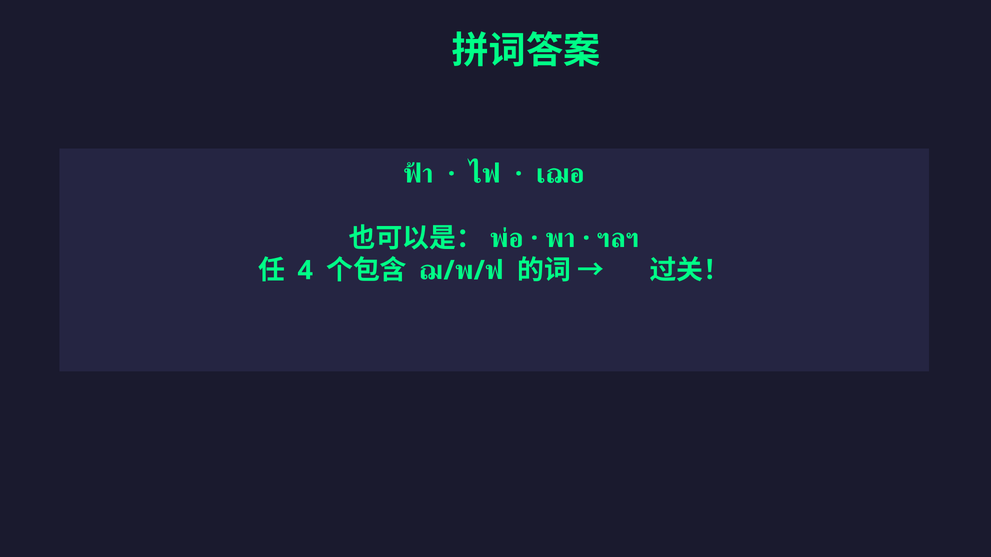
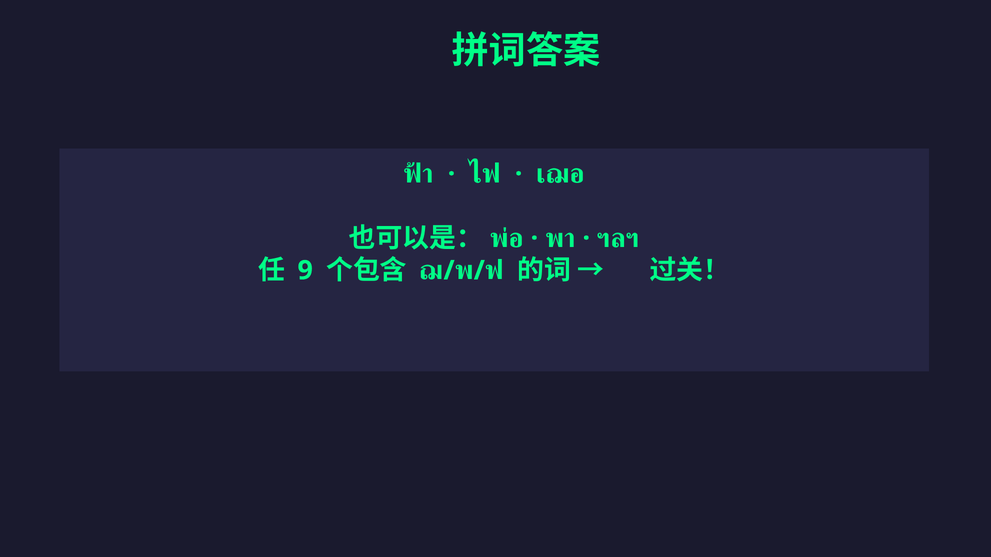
4: 4 -> 9 (305, 271)
